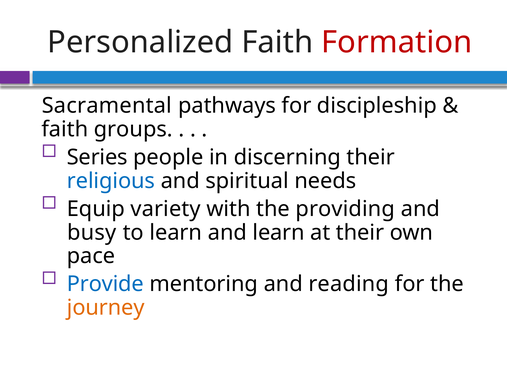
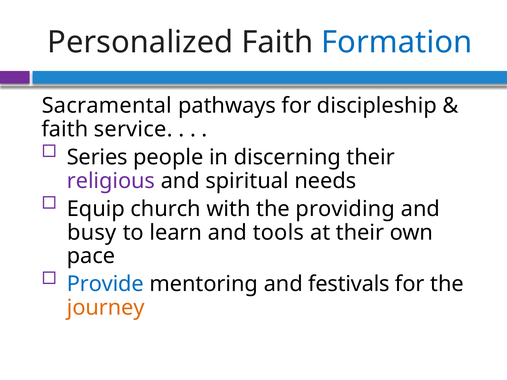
Formation colour: red -> blue (397, 42)
groups: groups -> service (133, 129)
religious colour: blue -> purple (111, 181)
variety: variety -> church (166, 209)
and learn: learn -> tools (278, 233)
reading: reading -> festivals (349, 284)
